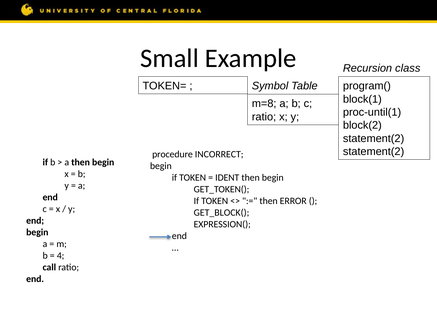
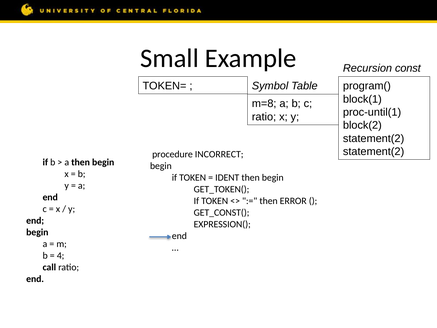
Recursion class: class -> const (408, 68)
GET_BLOCK(: GET_BLOCK( -> GET_CONST( (222, 213)
